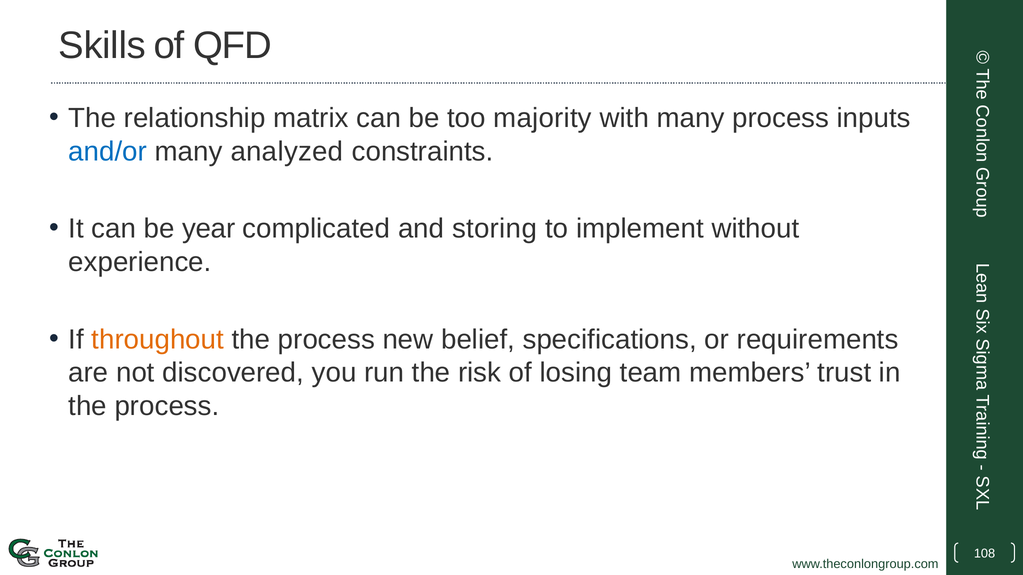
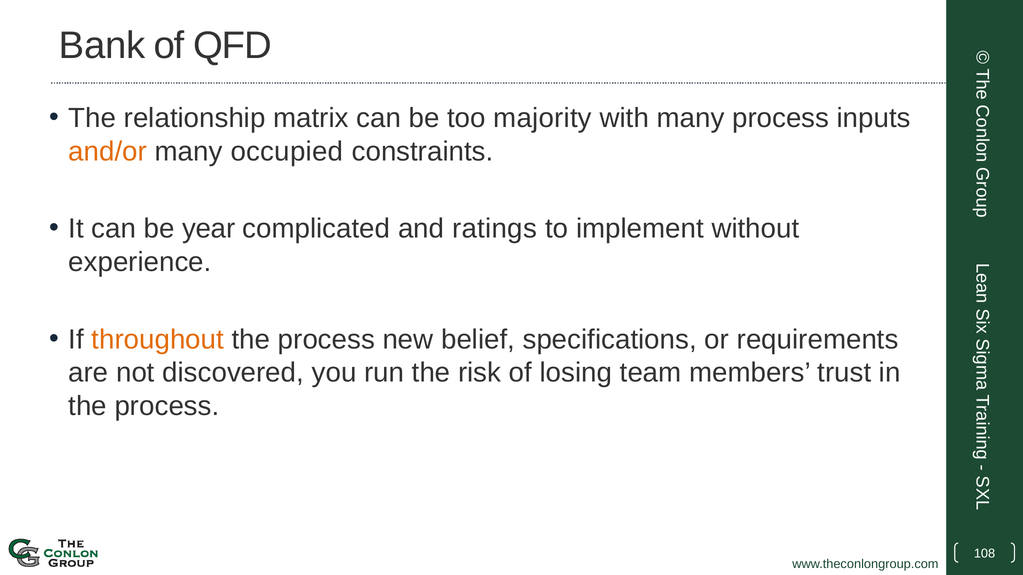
Skills: Skills -> Bank (102, 45)
and/or colour: blue -> orange (108, 152)
analyzed: analyzed -> occupied (287, 152)
storing: storing -> ratings (495, 229)
